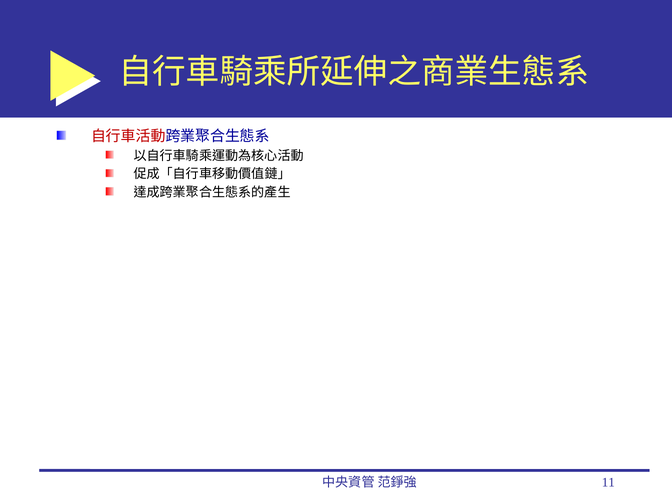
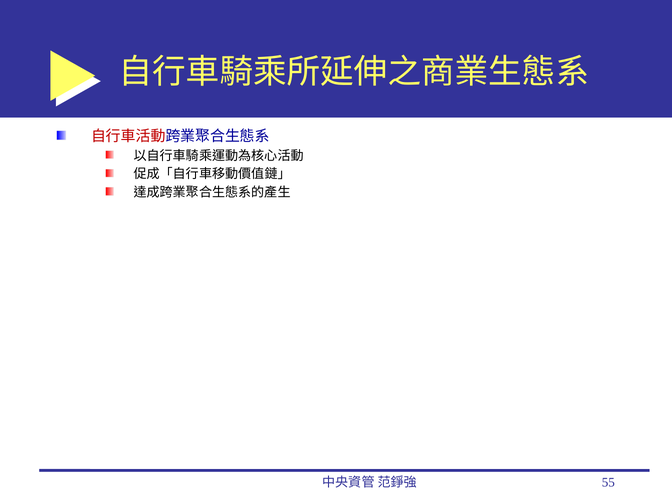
11: 11 -> 55 (608, 483)
